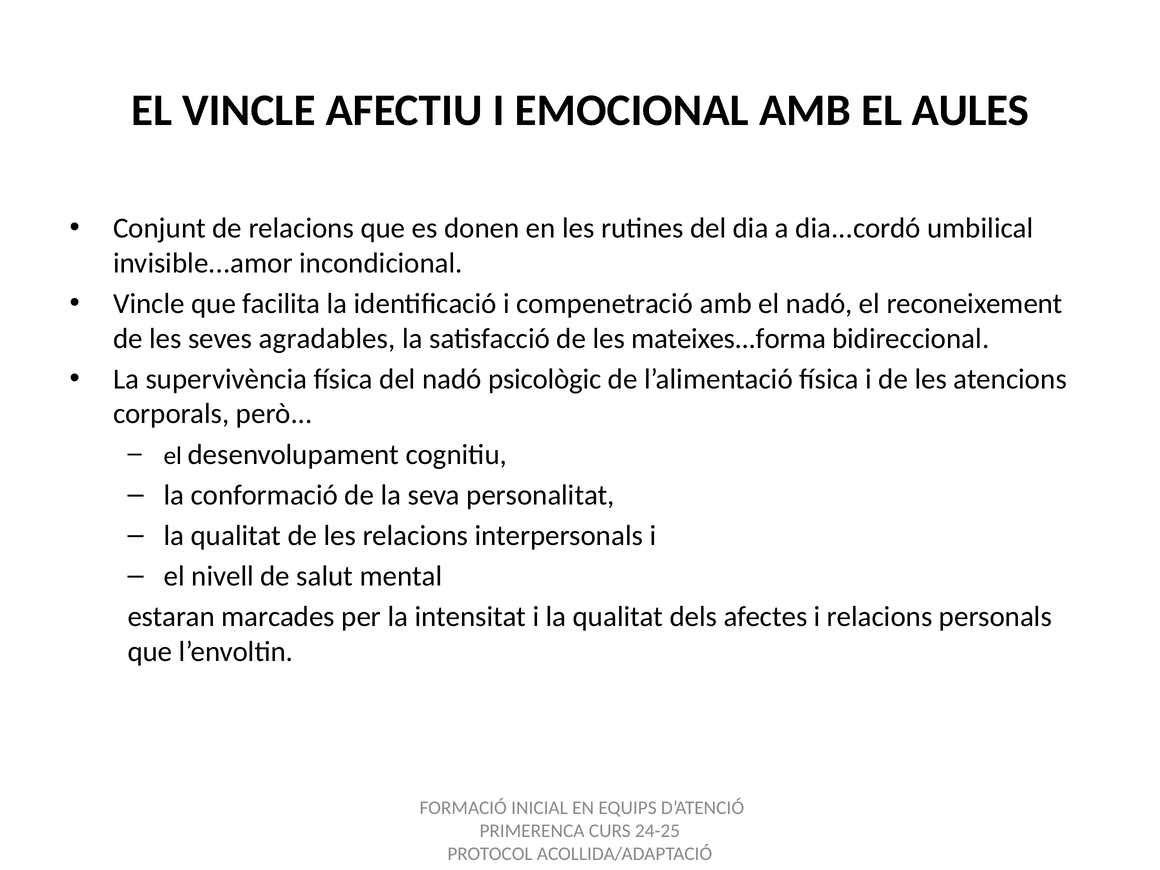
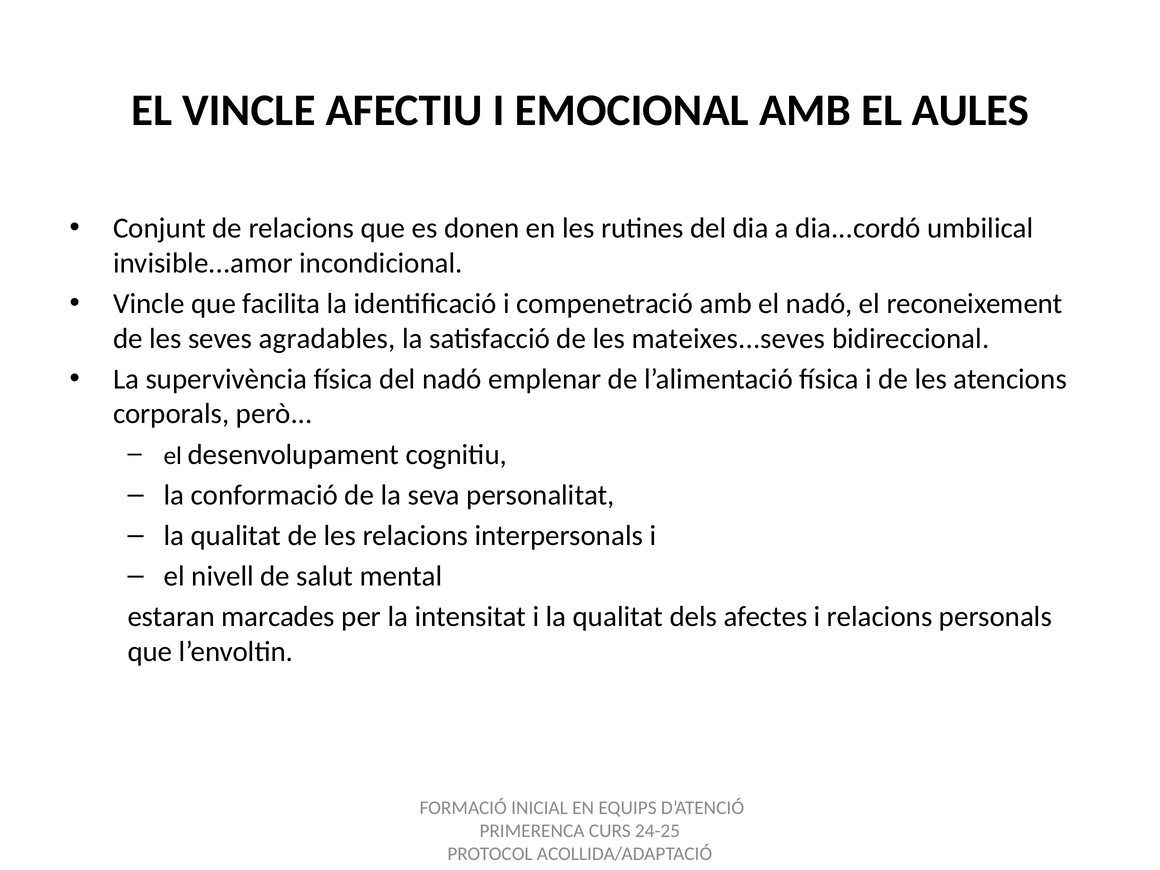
mateixes...forma: mateixes...forma -> mateixes...seves (728, 338)
psicològic: psicològic -> emplenar (545, 379)
